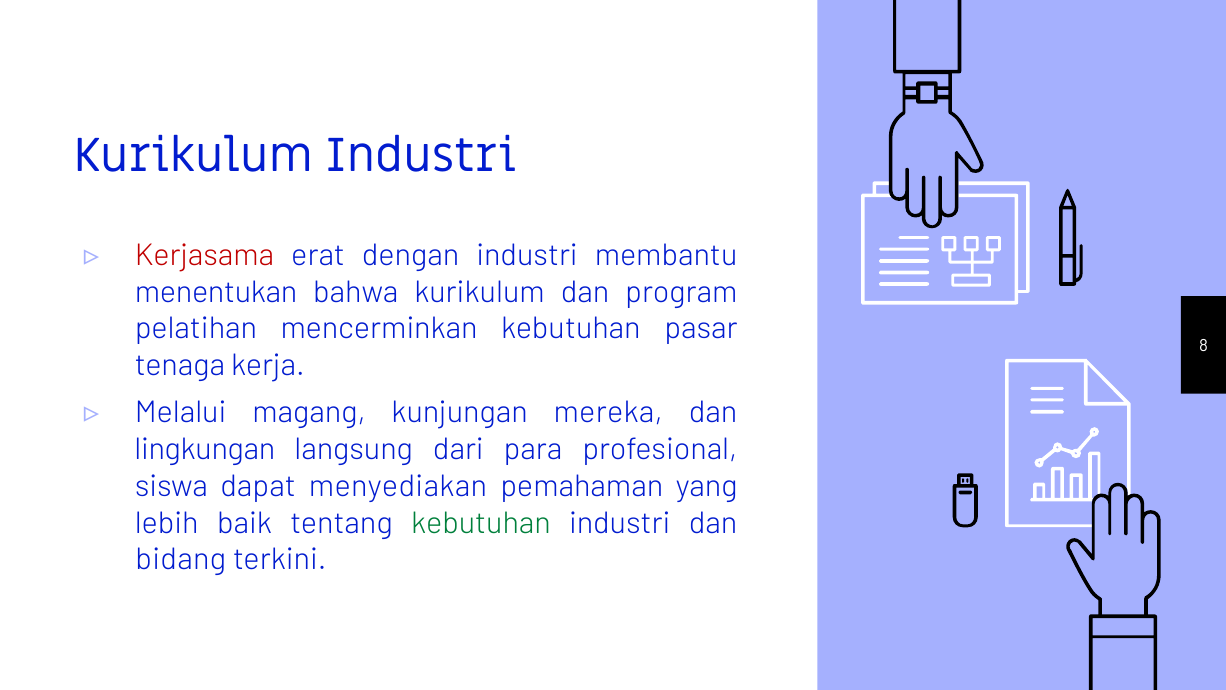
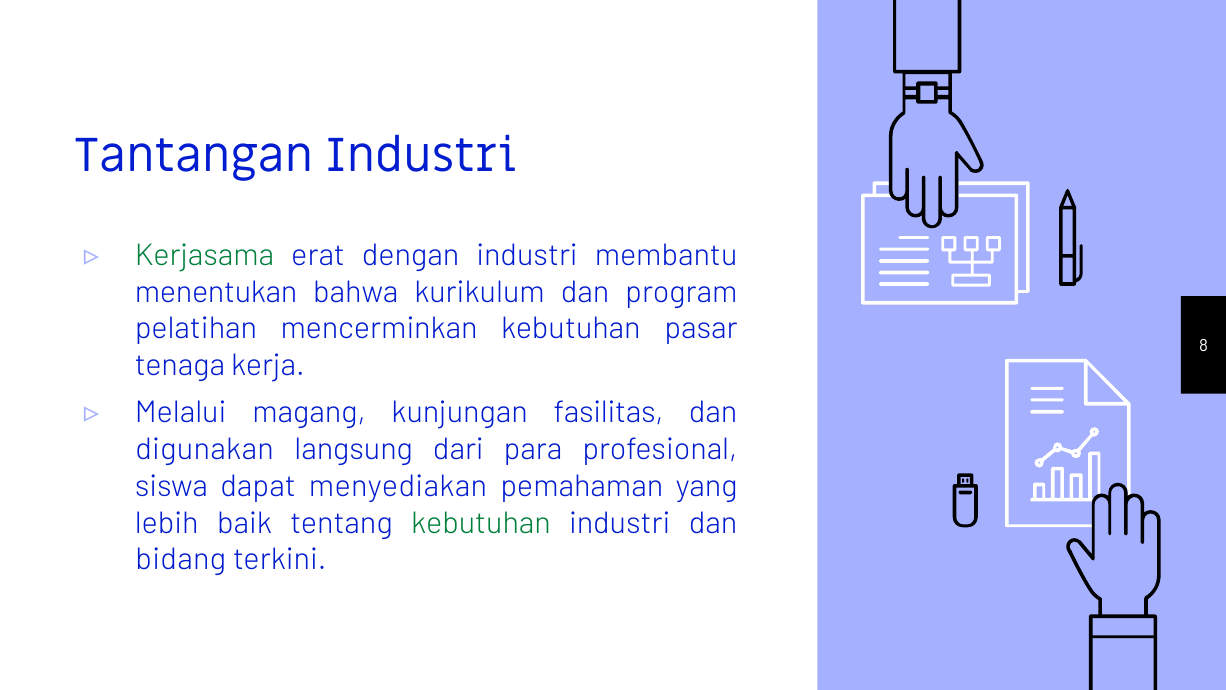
Kurikulum: Kurikulum -> Tantangan (193, 156)
Kerjasama colour: red -> green (205, 255)
mereka: mereka -> fasilitas (608, 412)
lingkungan: lingkungan -> digunakan (205, 449)
